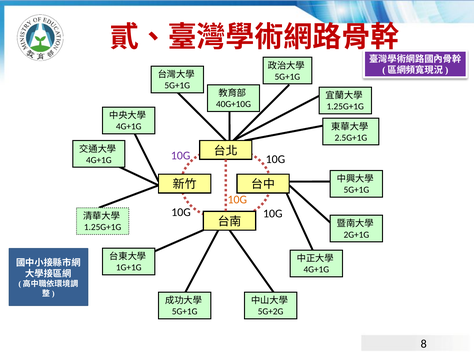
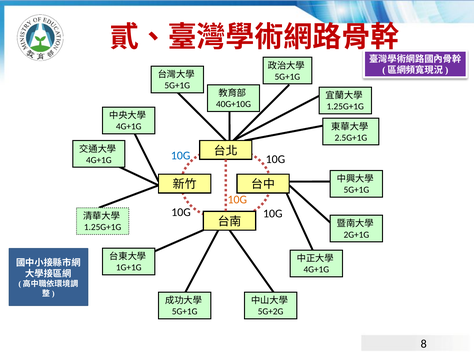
10G colour: purple -> blue (181, 156)
